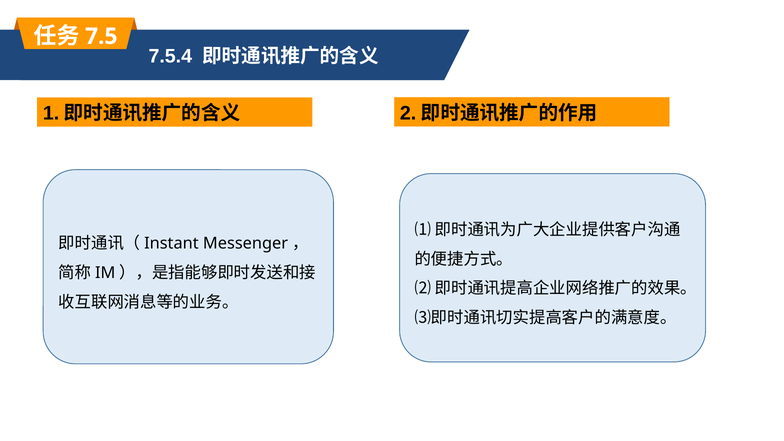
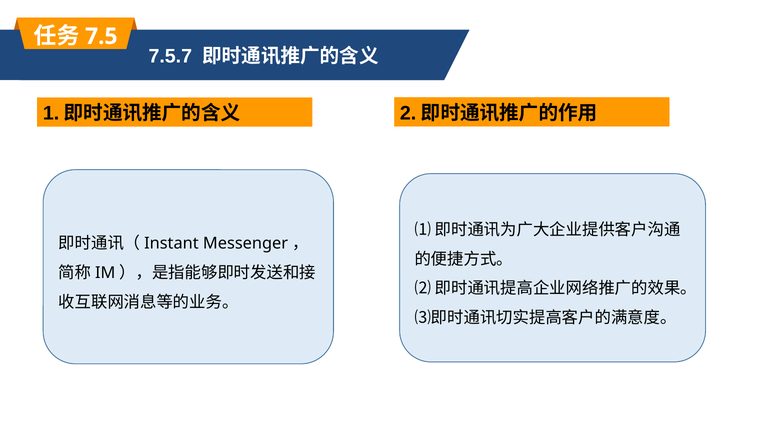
7.5.4: 7.5.4 -> 7.5.7 (170, 56)
